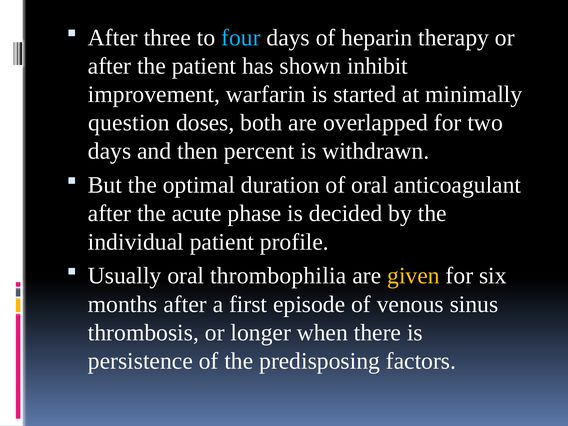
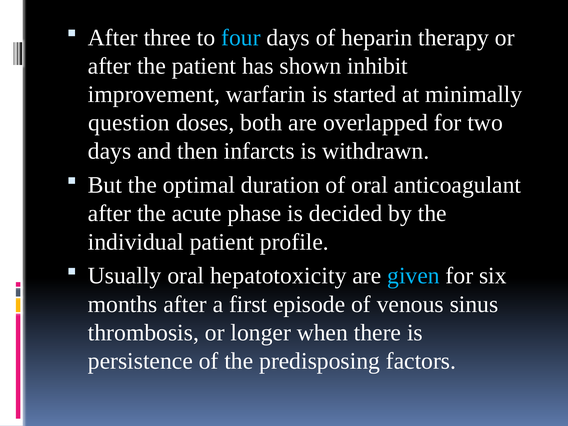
percent: percent -> infarcts (259, 151)
thrombophilia: thrombophilia -> hepatotoxicity (278, 276)
given colour: yellow -> light blue (413, 276)
